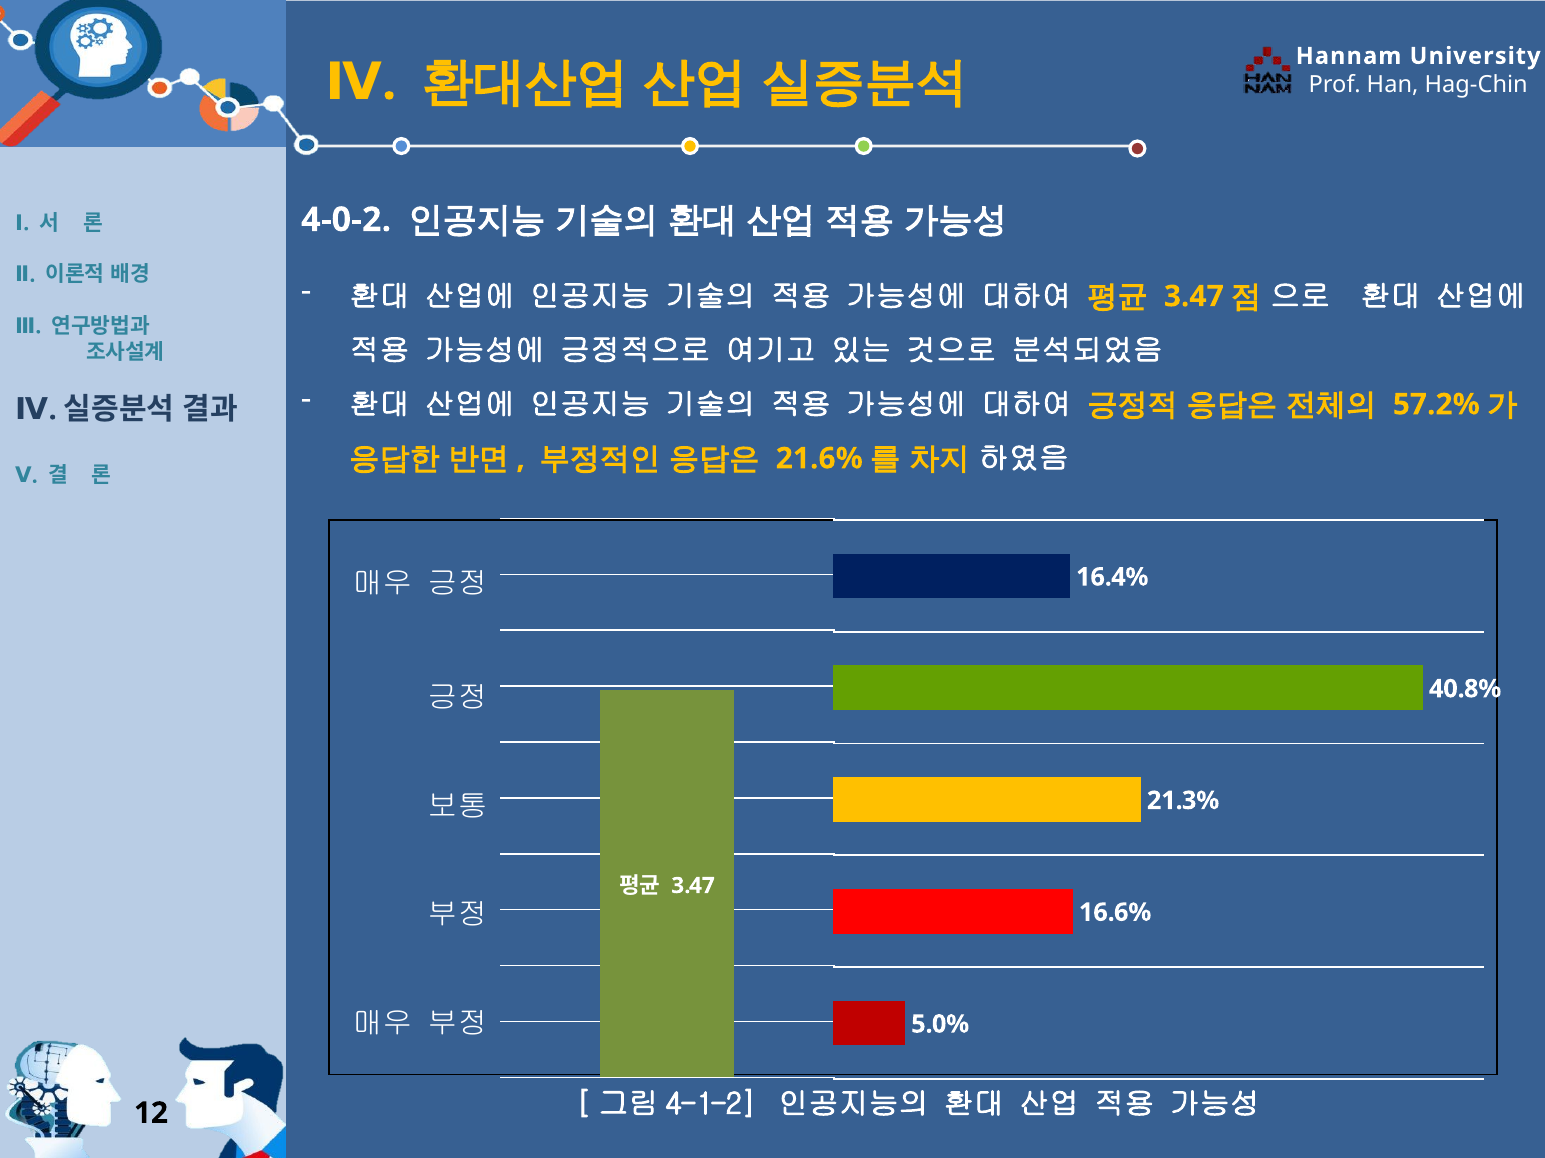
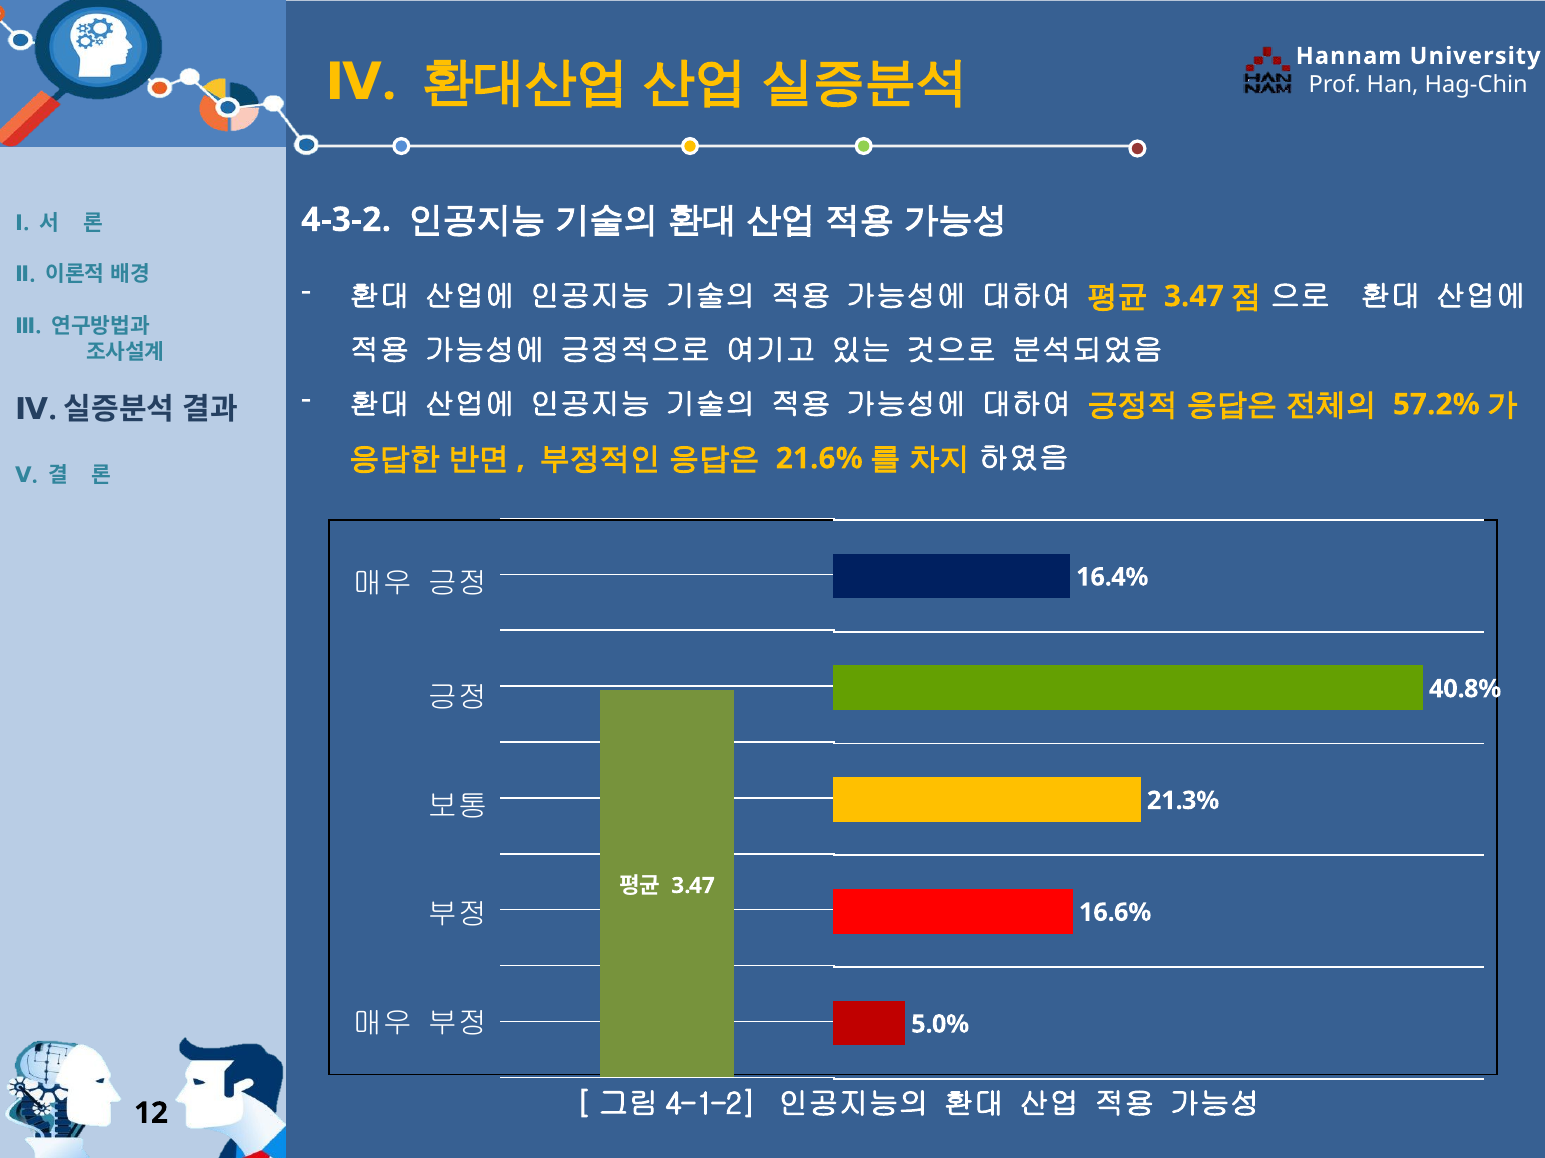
4-0-2: 4-0-2 -> 4-3-2 (346, 220)
